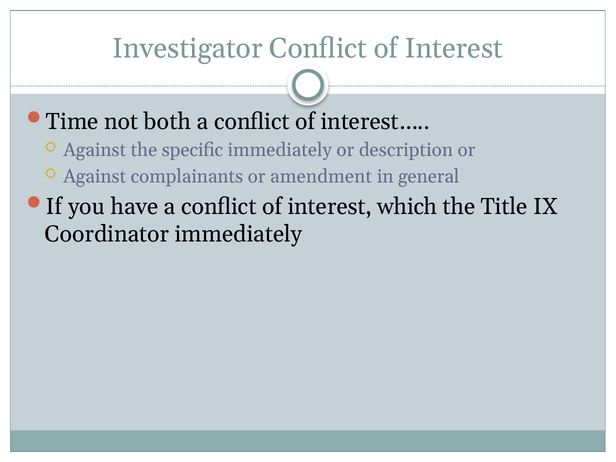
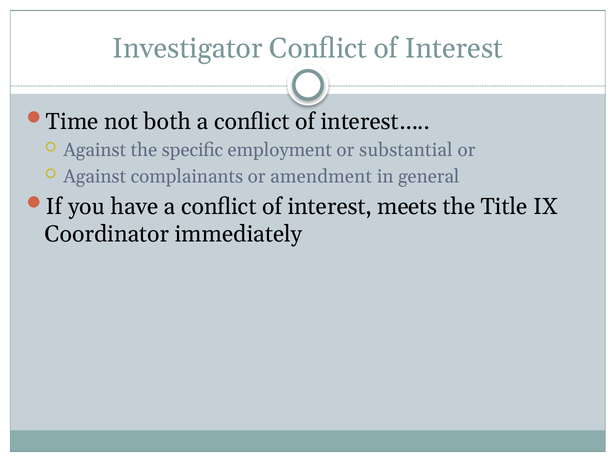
specific immediately: immediately -> employment (280, 150)
description: description -> substantial (406, 150)
which: which -> meets (407, 206)
